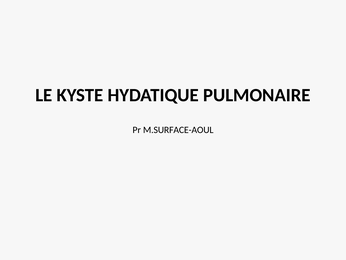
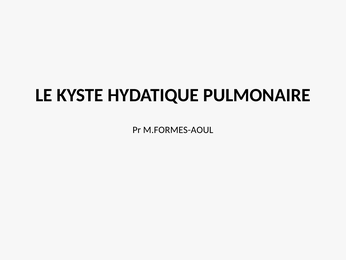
M.SURFACE-AOUL: M.SURFACE-AOUL -> M.FORMES-AOUL (178, 130)
